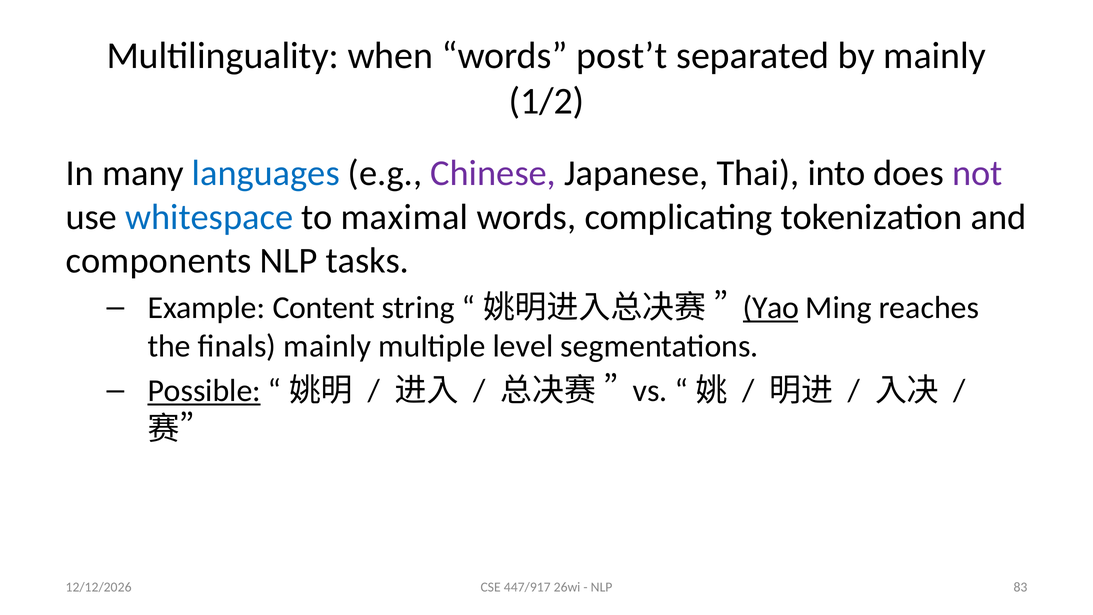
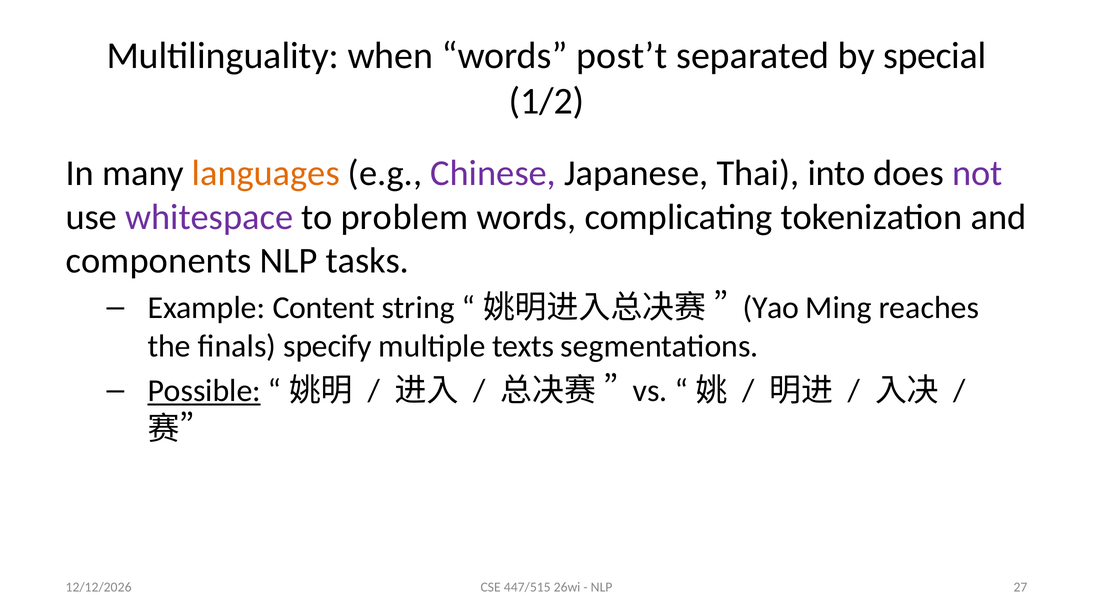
by mainly: mainly -> special (935, 56)
languages colour: blue -> orange (266, 173)
whitespace colour: blue -> purple (209, 217)
maximal: maximal -> problem (404, 217)
Yao underline: present -> none (771, 308)
finals mainly: mainly -> specify (327, 346)
level: level -> texts (523, 346)
447/917: 447/917 -> 447/515 (527, 587)
83: 83 -> 27 (1020, 587)
